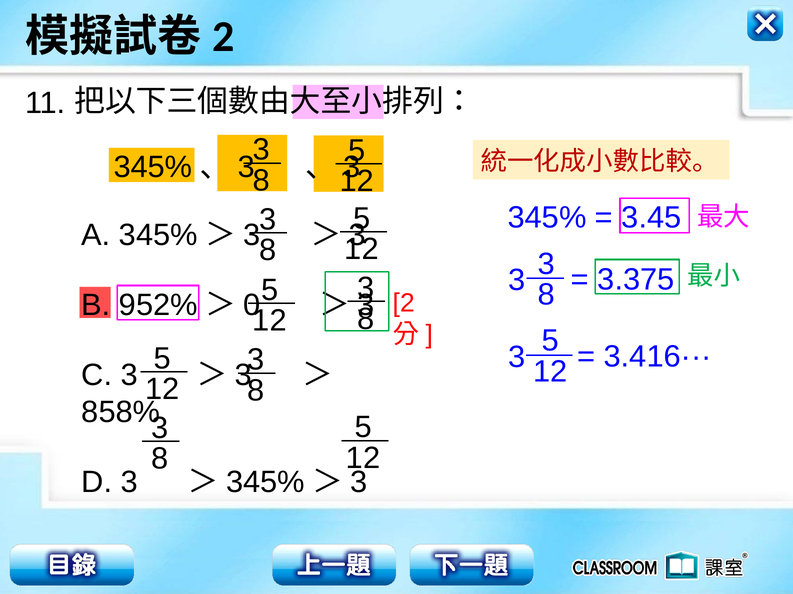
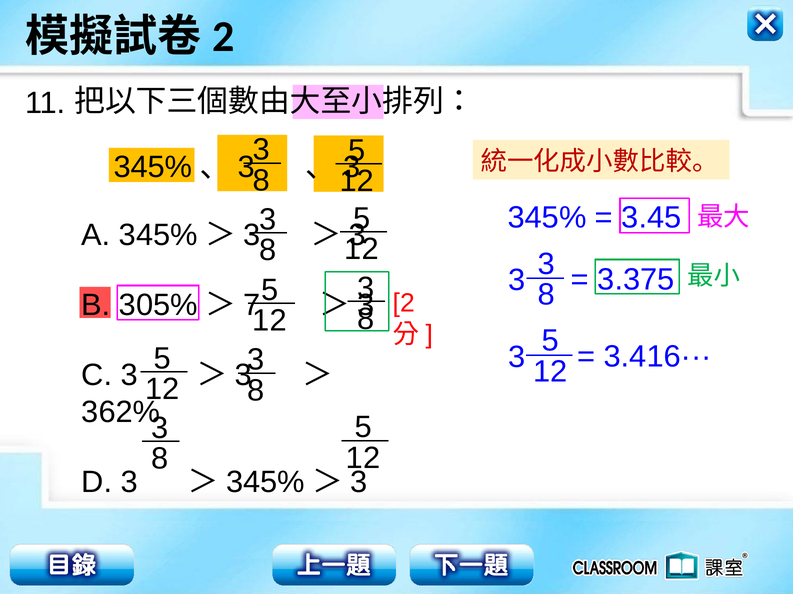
952%: 952% -> 305% (158, 305)
0: 0 -> 7 (252, 305)
858%: 858% -> 362% (121, 413)
